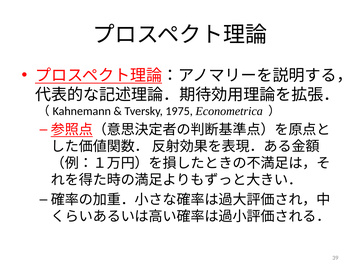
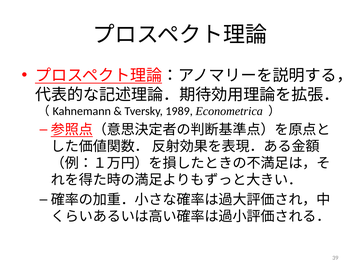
1975: 1975 -> 1989 (179, 111)
